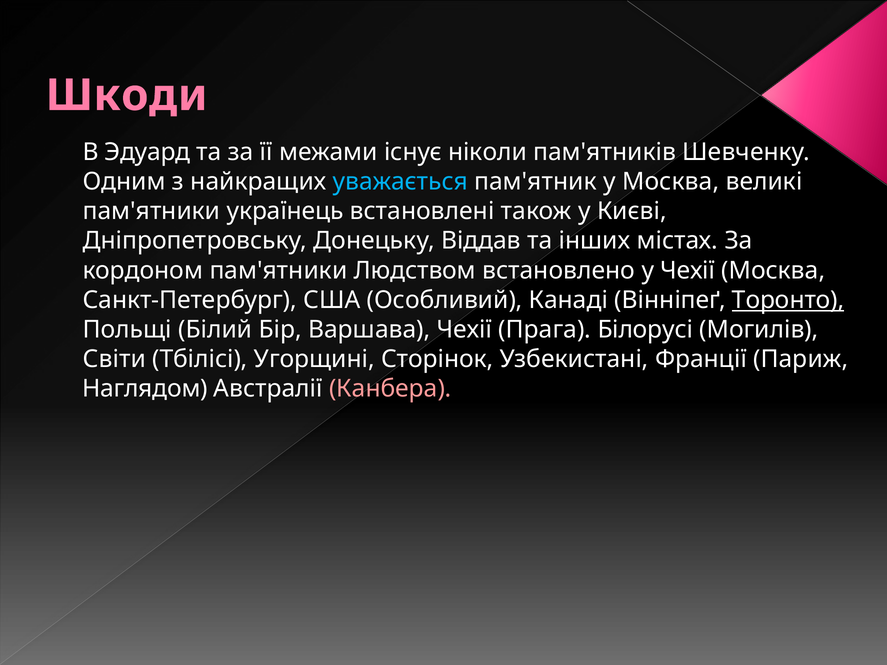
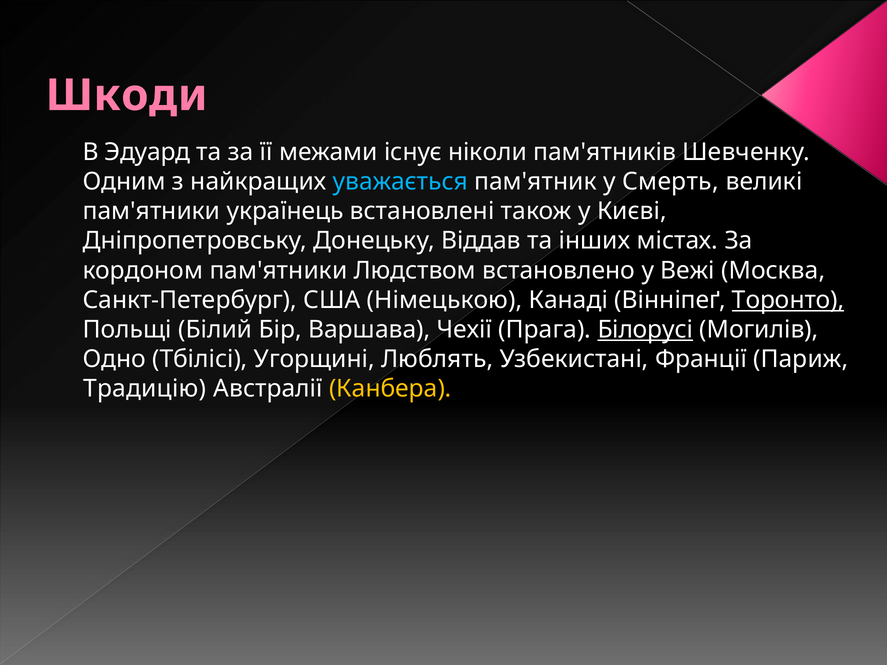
у Москва: Москва -> Смерть (671, 182)
у Чехії: Чехії -> Вежі (688, 271)
Особливий: Особливий -> Німецькою (445, 300)
Білорусі underline: none -> present (645, 330)
Світи: Світи -> Одно (114, 359)
Сторінок: Сторінок -> Люблять (437, 359)
Наглядом: Наглядом -> Традицію (145, 389)
Канбера colour: pink -> yellow (390, 389)
